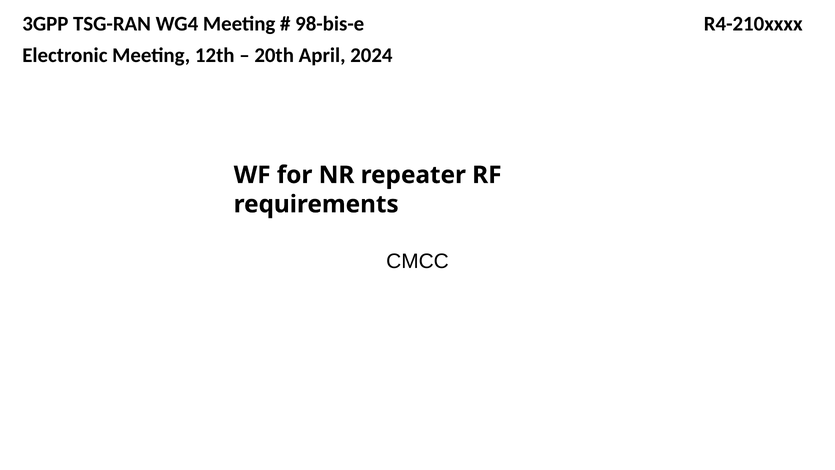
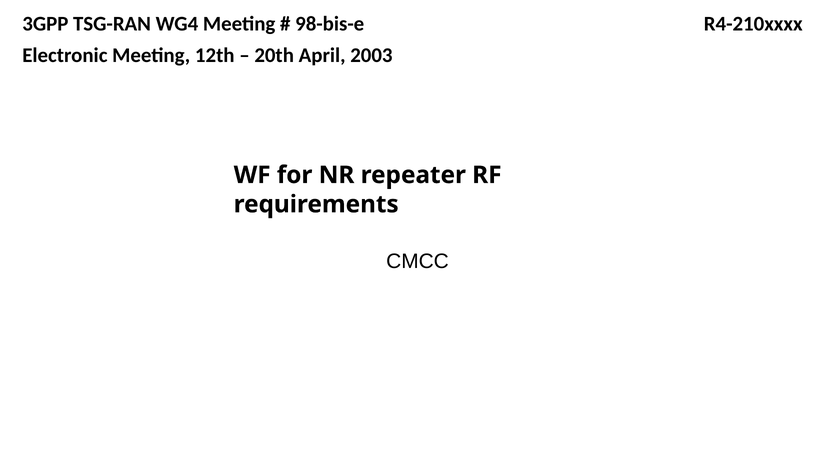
2024: 2024 -> 2003 (371, 55)
